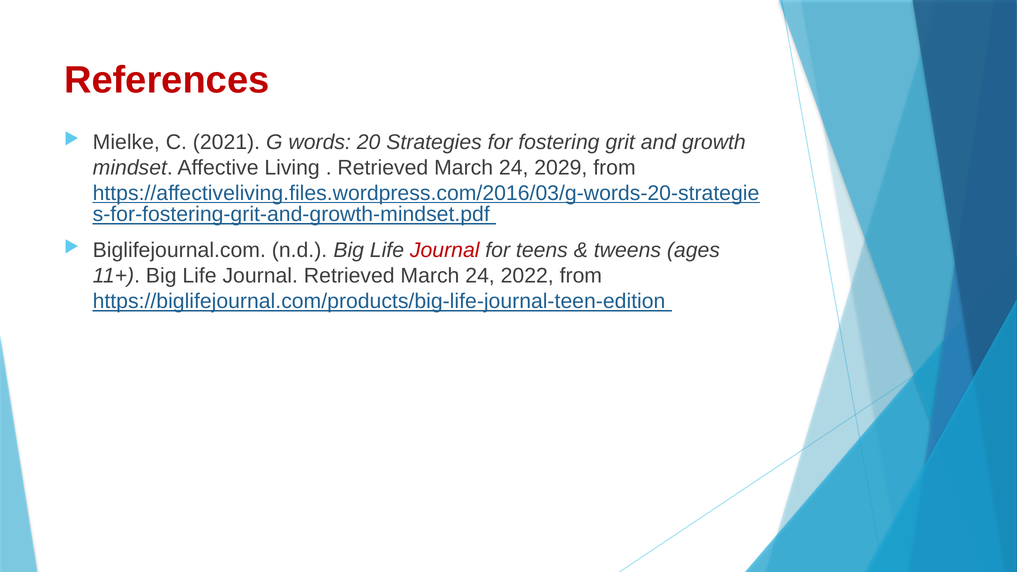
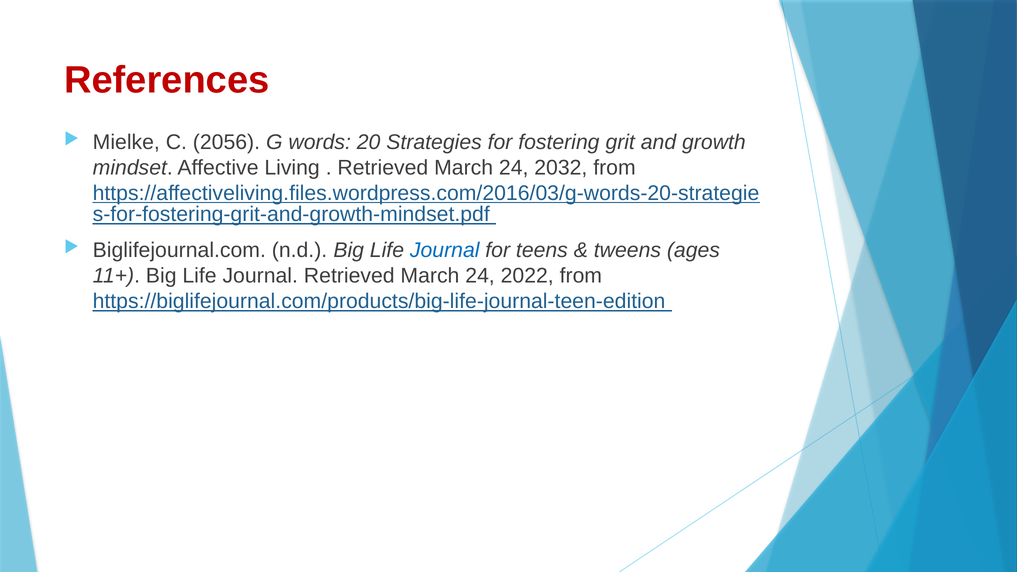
2021: 2021 -> 2056 (226, 142)
2029: 2029 -> 2032 (561, 168)
Journal colour: red -> blue (445, 250)
